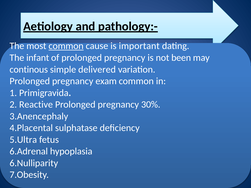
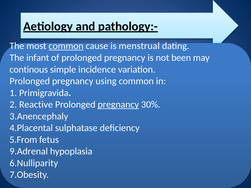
important: important -> menstrual (139, 46)
delivered: delivered -> incidence (97, 69)
exam: exam -> using (106, 81)
pregnancy underline: none -> present (118, 105)
5.Ultra: 5.Ultra -> 5.From (23, 140)
6.Adrenal: 6.Adrenal -> 9.Adrenal (29, 152)
